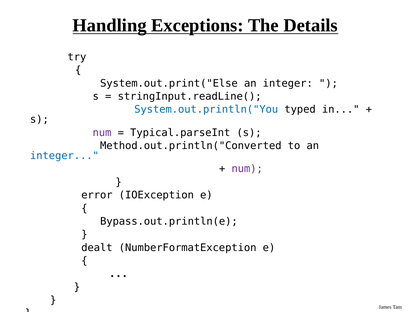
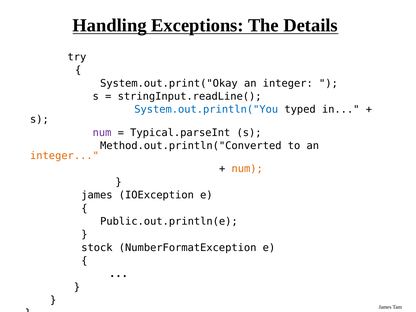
System.out.print("Else: System.out.print("Else -> System.out.print("Okay (169, 83)
integer colour: blue -> orange (64, 156)
num colour: purple -> orange (247, 169)
error: error -> james (97, 195)
Bypass.out.println(e: Bypass.out.println(e -> Public.out.println(e (169, 221)
dealt: dealt -> stock (97, 248)
